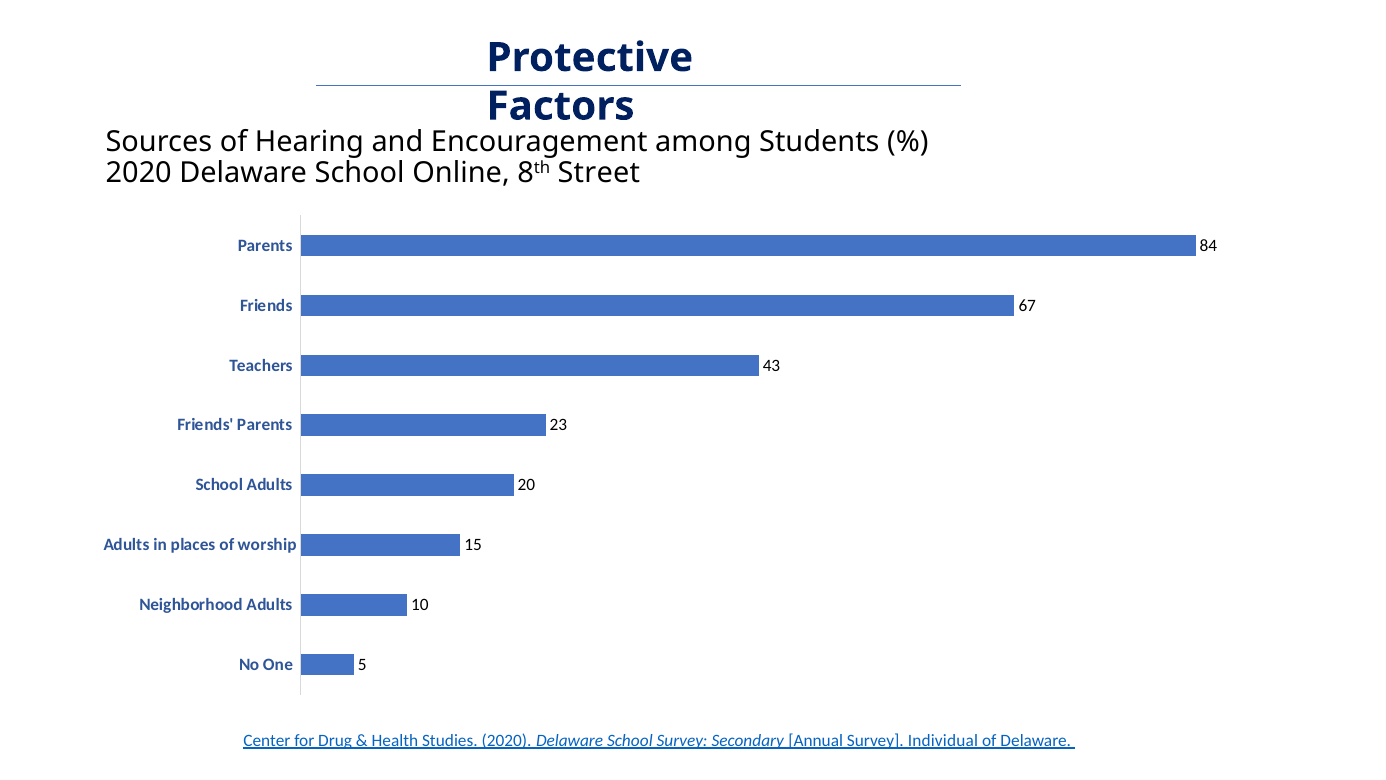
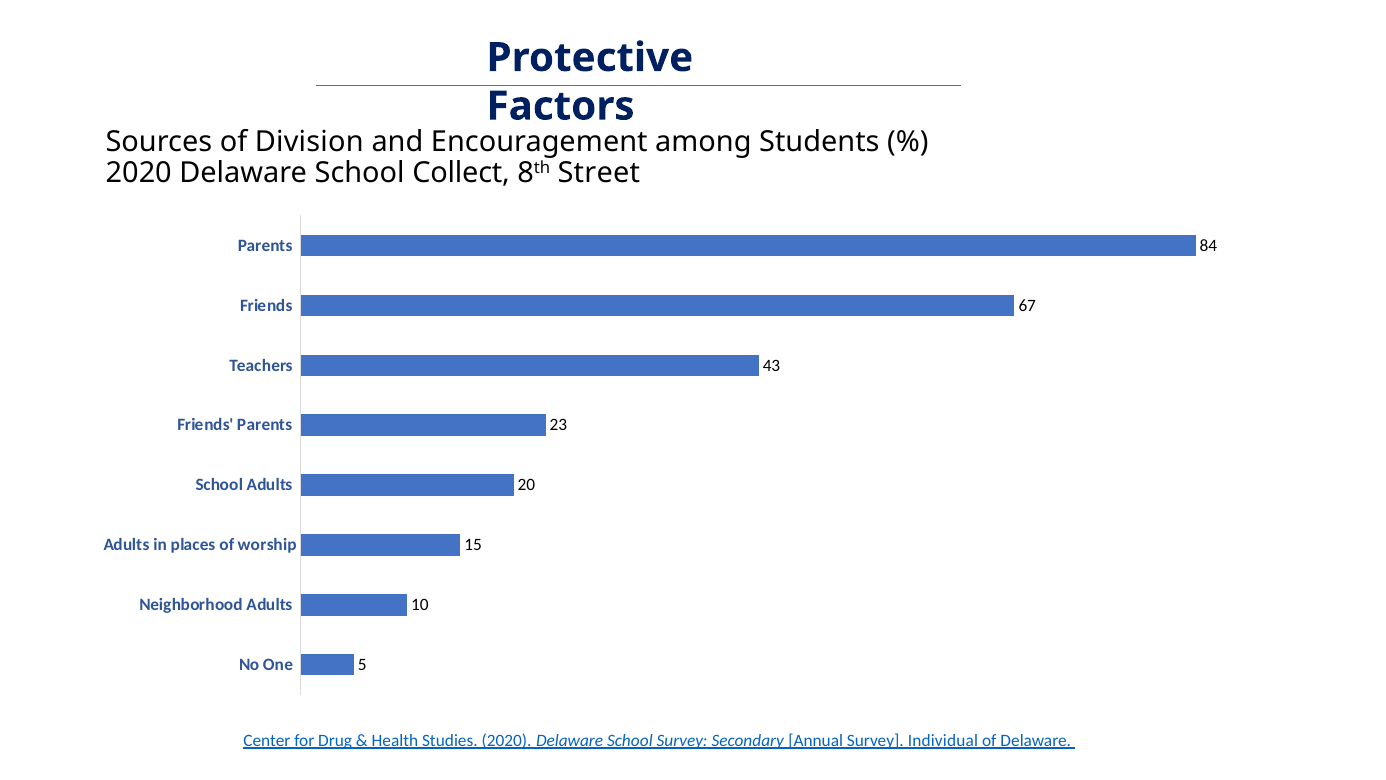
Hearing: Hearing -> Division (309, 141)
Online: Online -> Collect (461, 173)
